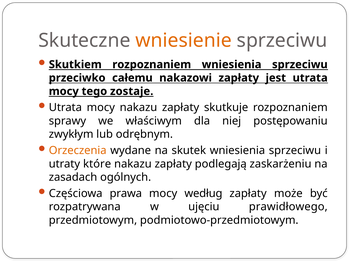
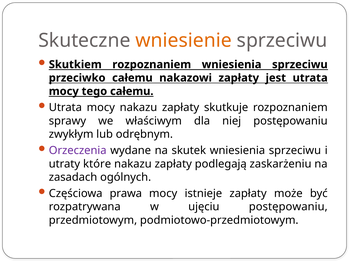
tego zostaje: zostaje -> całemu (132, 91)
Orzeczenia colour: orange -> purple (78, 150)
według: według -> istnieje (203, 193)
ujęciu prawidłowego: prawidłowego -> postępowaniu (288, 207)
